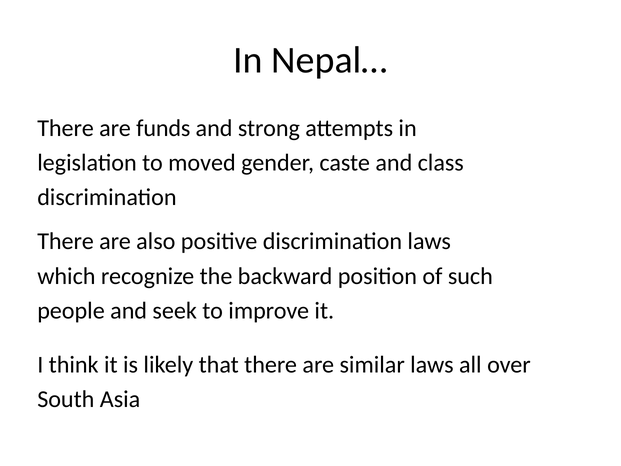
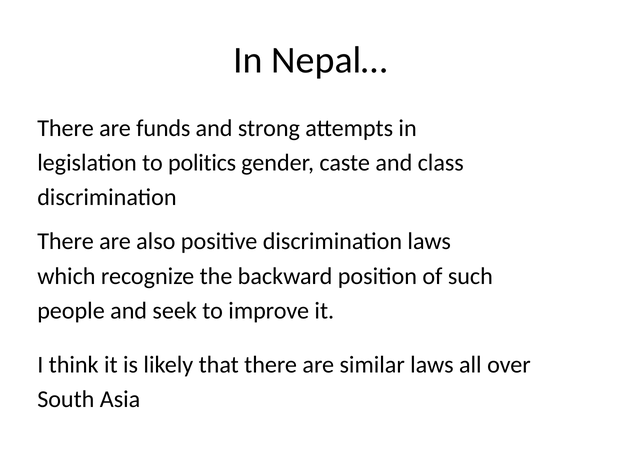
moved: moved -> politics (202, 162)
